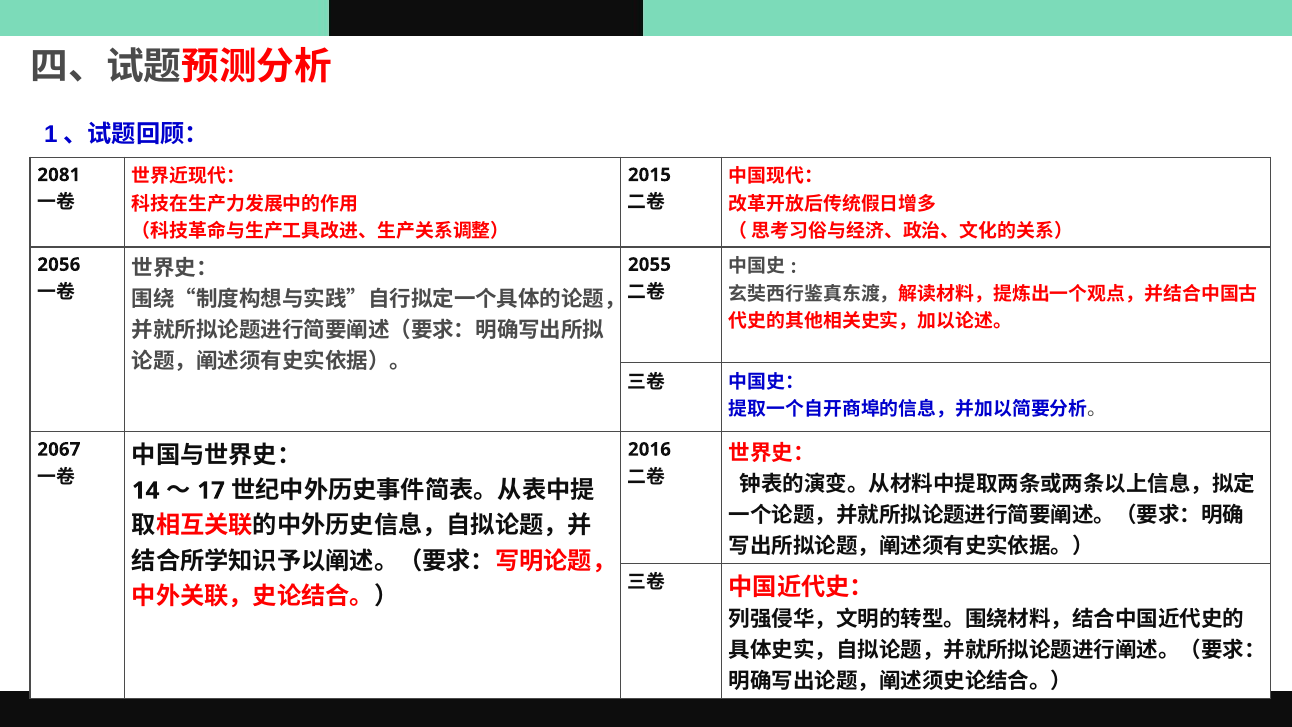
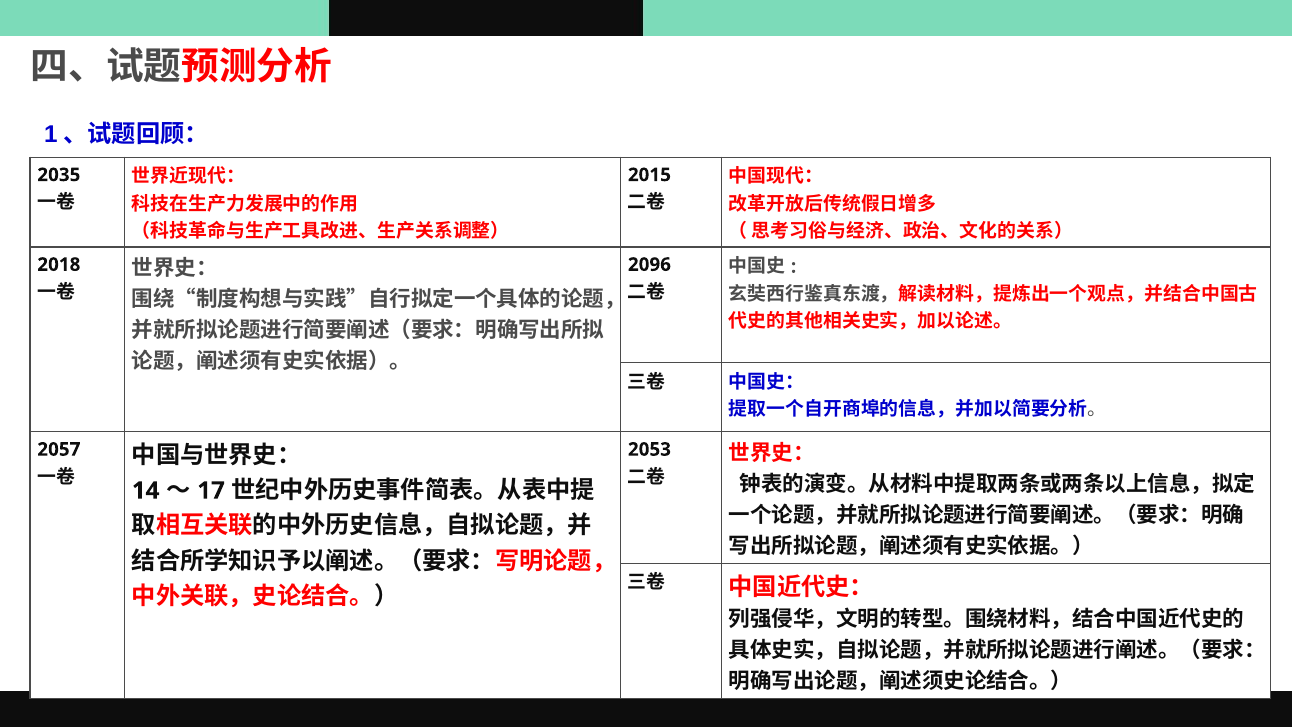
2081: 2081 -> 2035 (59, 175)
2056: 2056 -> 2018 (59, 265)
2055: 2055 -> 2096 (649, 265)
2067: 2067 -> 2057 (59, 449)
2016: 2016 -> 2053 (649, 449)
